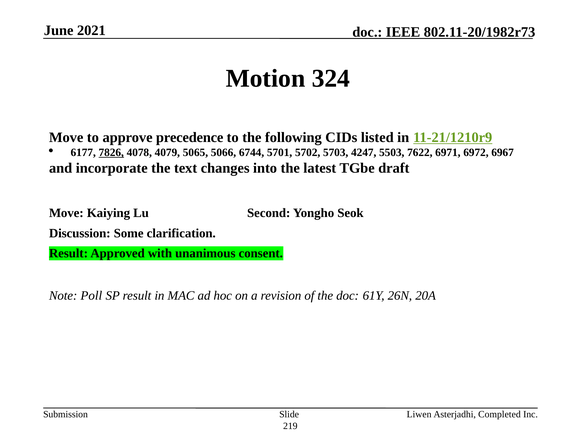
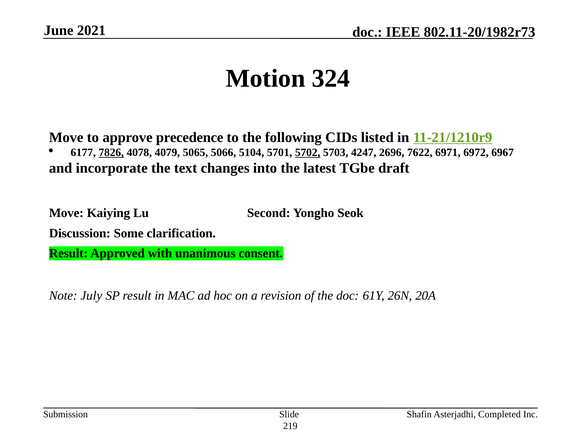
6744: 6744 -> 5104 (252, 152)
5702 underline: none -> present (308, 152)
5503: 5503 -> 2696 (392, 152)
Poll: Poll -> July (91, 296)
Liwen: Liwen -> Shafin (419, 414)
